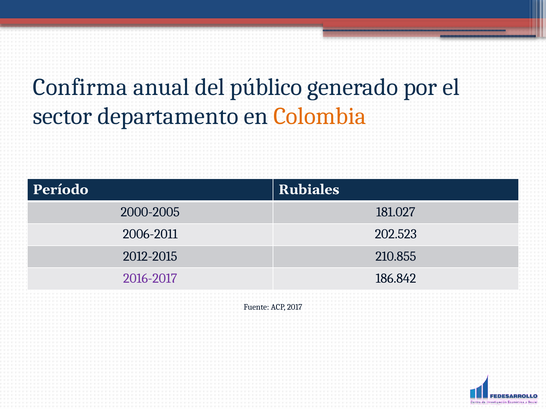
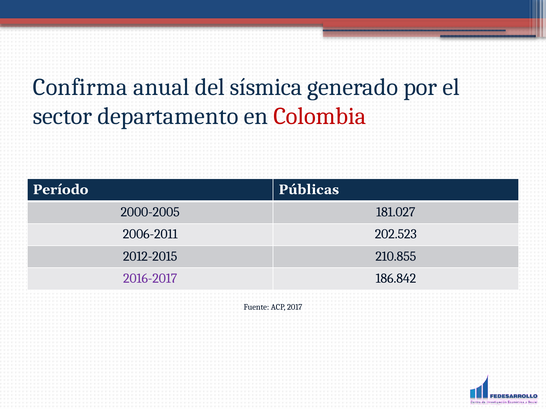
público: público -> sísmica (266, 87)
Colombia colour: orange -> red (320, 116)
Rubiales: Rubiales -> Públicas (309, 190)
